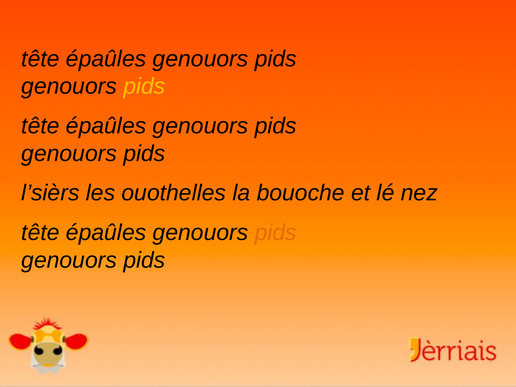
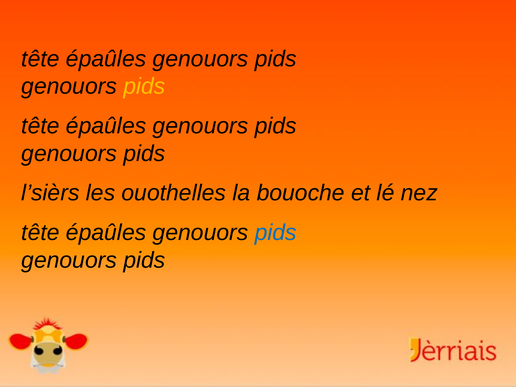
pids colour: orange -> blue (276, 233)
